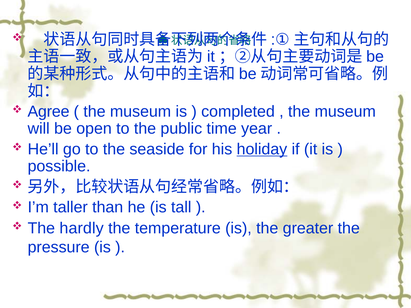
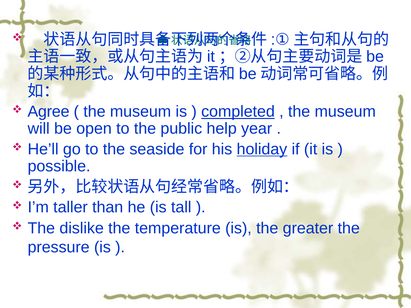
completed underline: none -> present (238, 112)
time: time -> help (222, 129)
hardly: hardly -> dislike (82, 228)
